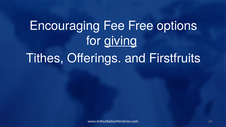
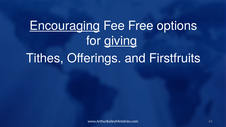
Encouraging underline: none -> present (65, 26)
